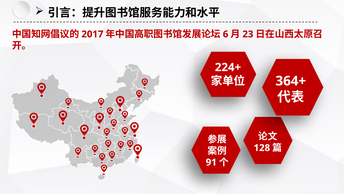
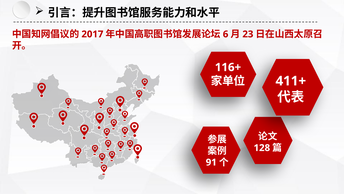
224+: 224+ -> 116+ (228, 67)
364+: 364+ -> 411+ (291, 81)
